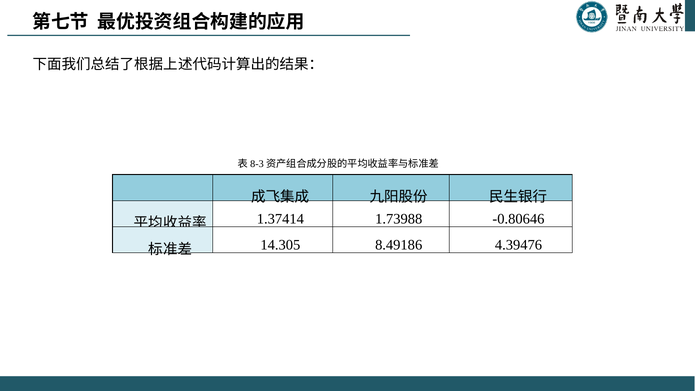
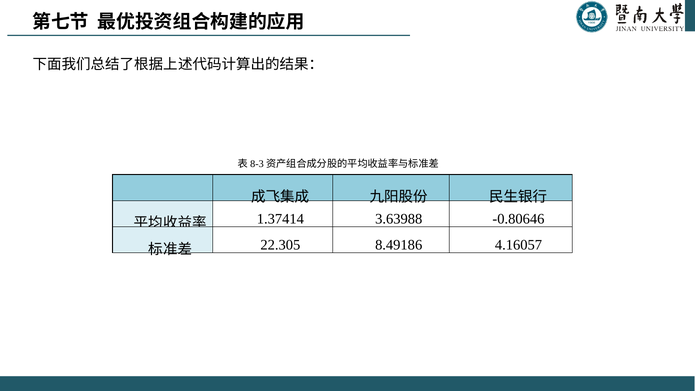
1.73988: 1.73988 -> 3.63988 (399, 219)
14.305: 14.305 -> 22.305 (280, 245)
4.39476: 4.39476 -> 4.16057 (518, 245)
